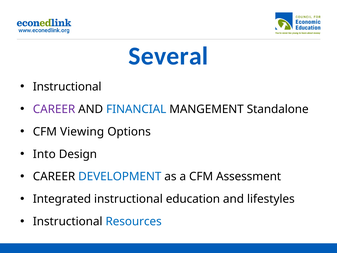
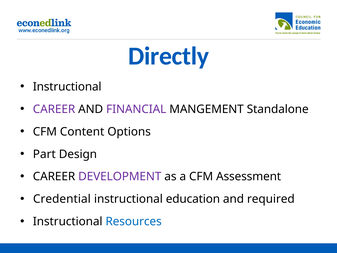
Several: Several -> Directly (169, 56)
FINANCIAL colour: blue -> purple (136, 109)
Viewing: Viewing -> Content (82, 132)
Into: Into -> Part (44, 154)
DEVELOPMENT colour: blue -> purple (120, 176)
Integrated: Integrated -> Credential (62, 199)
lifestyles: lifestyles -> required (271, 199)
